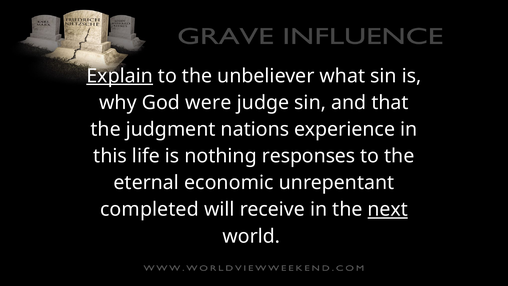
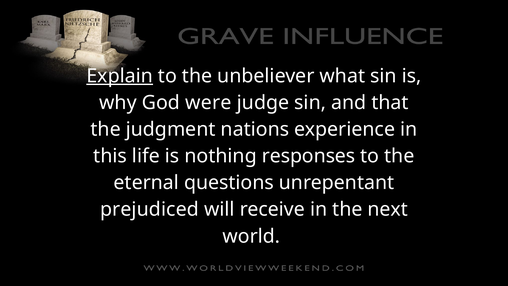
economic: economic -> questions (229, 183)
completed: completed -> prejudiced (150, 209)
next underline: present -> none (388, 209)
